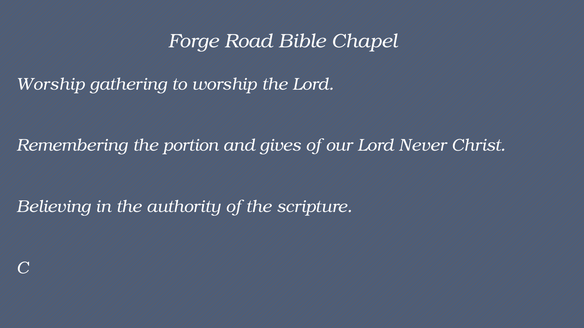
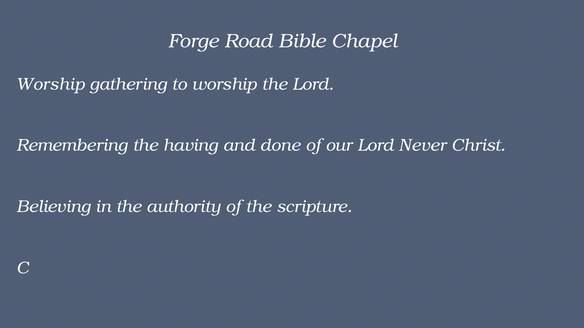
portion: portion -> having (191, 146)
gives: gives -> done (280, 146)
